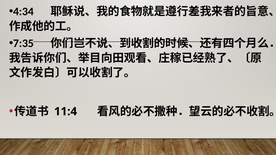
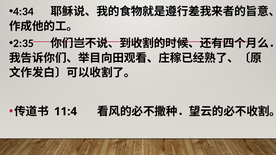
7:35: 7:35 -> 2:35 (23, 43)
